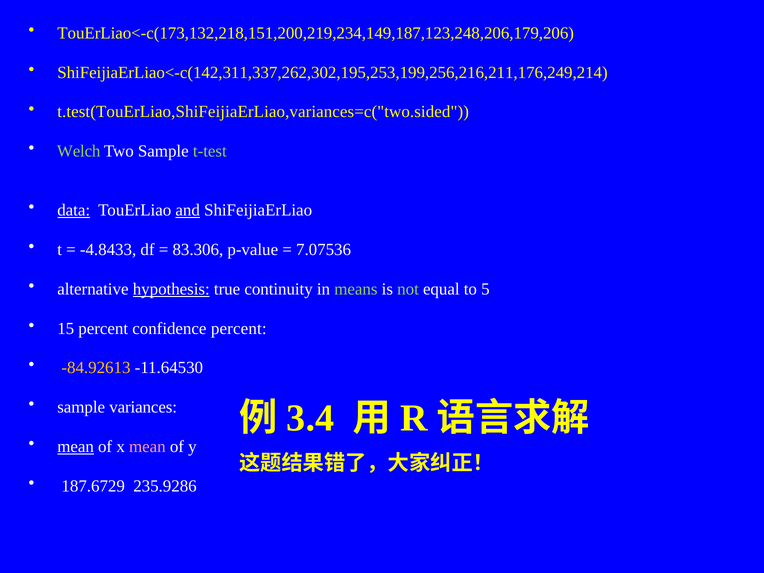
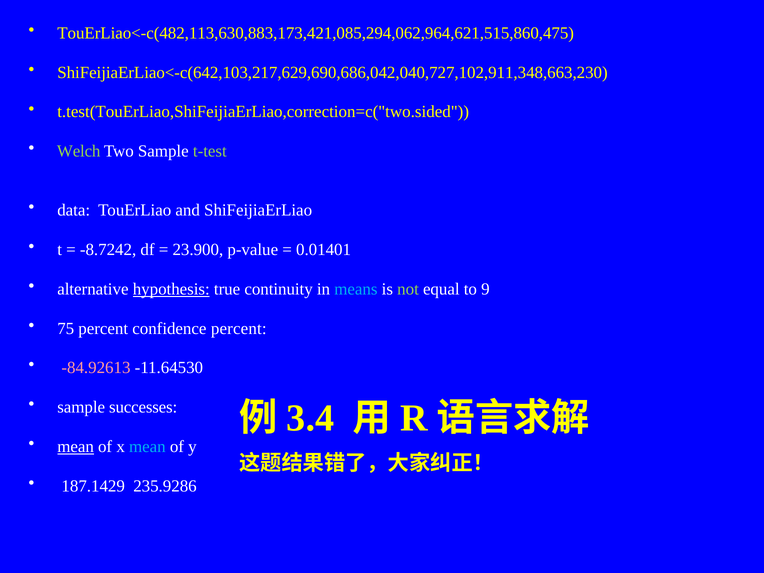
TouErLiao<-c(173,132,218,151,200,219,234,149,187,123,248,206,179,206: TouErLiao<-c(173,132,218,151,200,219,234,149,187,123,248,206,179,206 -> TouErLiao<-c(482,113,630,883,173,421,085,294,062,964,621,515,860,475 (316, 33)
ShiFeijiaErLiao<-c(142,311,337,262,302,195,253,199,256,216,211,176,249,214: ShiFeijiaErLiao<-c(142,311,337,262,302,195,253,199,256,216,211,176,249,214 -> ShiFeijiaErLiao<-c(642,103,217,629,690,686,042,040,727,102,911,348,663,230 (332, 73)
t.test(TouErLiao,ShiFeijiaErLiao,variances=c("two.sided: t.test(TouErLiao,ShiFeijiaErLiao,variances=c("two.sided -> t.test(TouErLiao,ShiFeijiaErLiao,correction=c("two.sided (263, 112)
data underline: present -> none (74, 210)
and underline: present -> none (188, 210)
-4.8433: -4.8433 -> -8.7242 (108, 250)
83.306: 83.306 -> 23.900 (198, 250)
7.07536: 7.07536 -> 0.01401 (324, 250)
means colour: light green -> light blue (356, 289)
5: 5 -> 9 (485, 289)
15: 15 -> 75 (66, 328)
-84.92613 colour: yellow -> pink (96, 368)
variances: variances -> successes (143, 407)
mean colour: pink -> light blue (147, 447)
187.6729: 187.6729 -> 187.1429 (93, 486)
